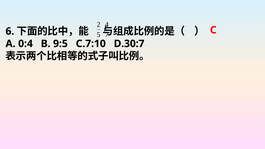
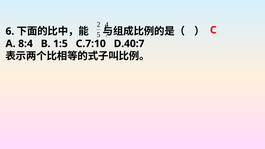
0:4: 0:4 -> 8:4 (25, 44)
9:5: 9:5 -> 1:5 (60, 44)
D.30:7: D.30:7 -> D.40:7 (129, 44)
